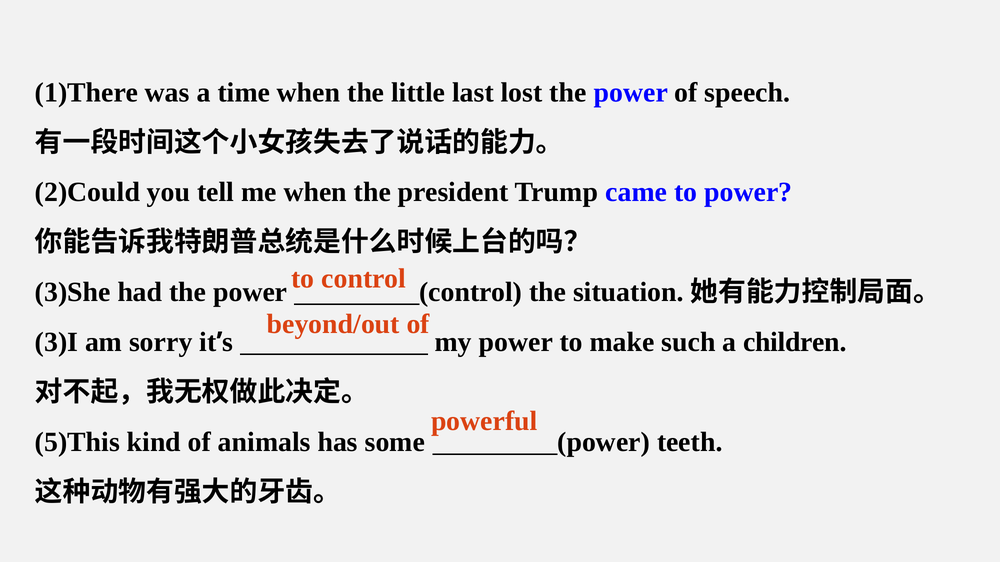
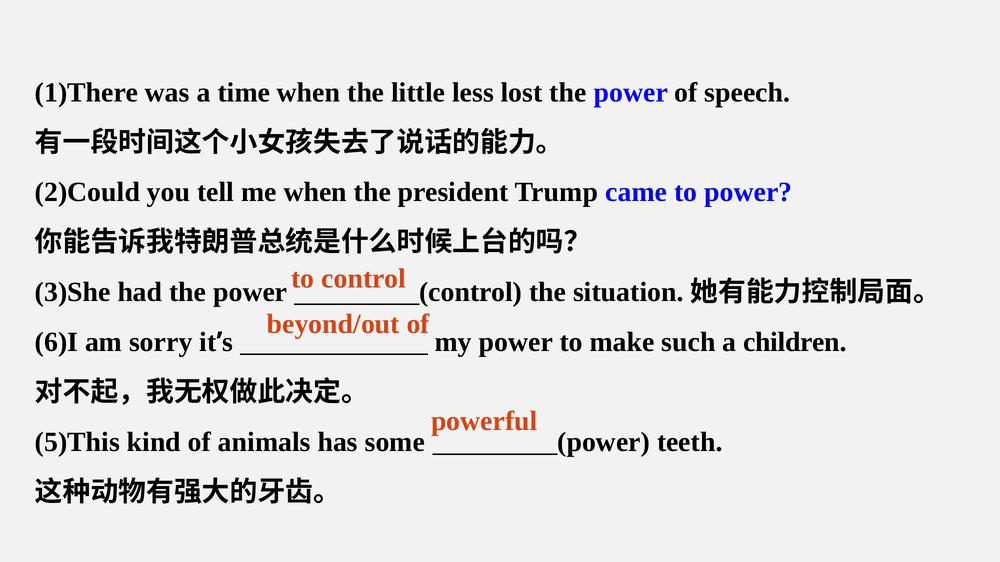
last: last -> less (473, 92)
3)I: 3)I -> 6)I (57, 342)
